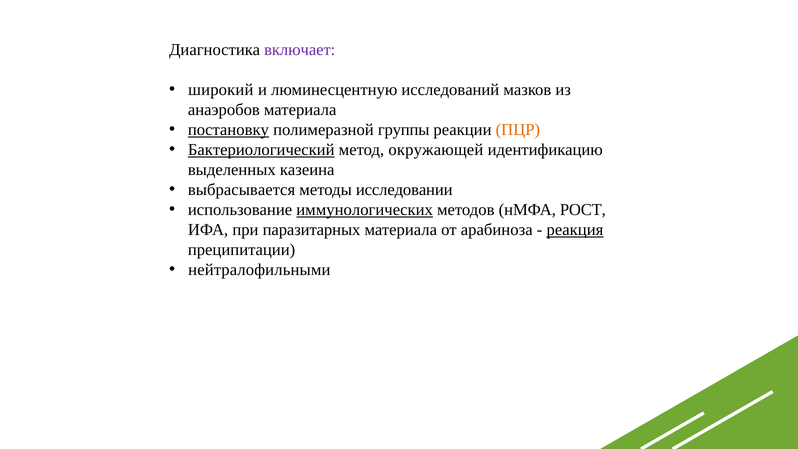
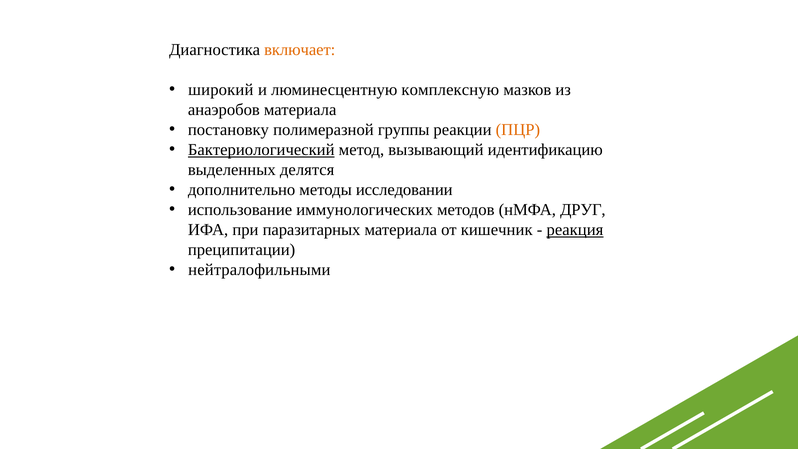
включает colour: purple -> orange (300, 50)
исследований: исследований -> комплексную (450, 90)
постановку underline: present -> none (228, 130)
окружающей: окружающей -> вызывающий (436, 150)
казеина: казеина -> делятся (307, 170)
выбрасывается: выбрасывается -> дополнительно (242, 190)
иммунологических underline: present -> none (365, 210)
РОСТ: РОСТ -> ДРУГ (583, 210)
арабиноза: арабиноза -> кишечник (497, 230)
